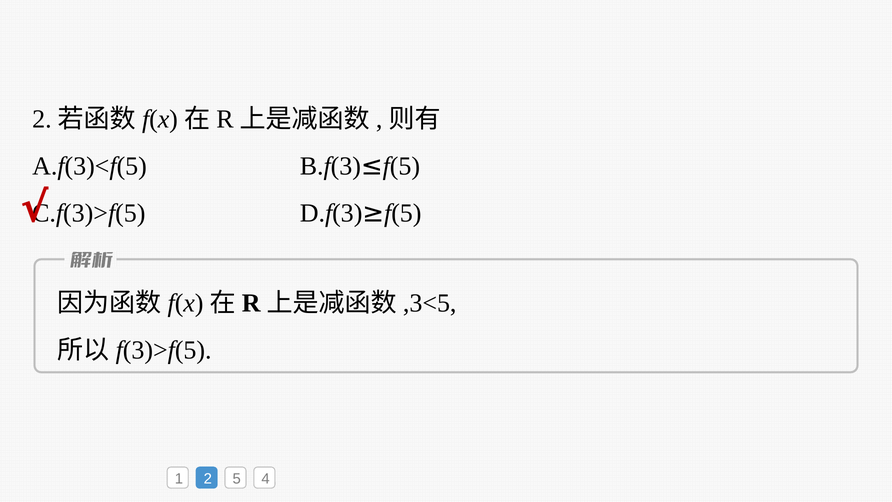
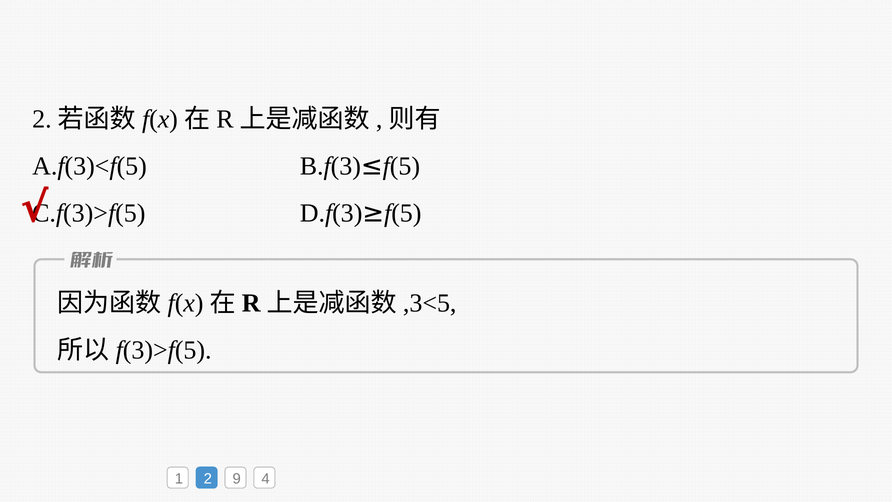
5: 5 -> 9 (237, 478)
